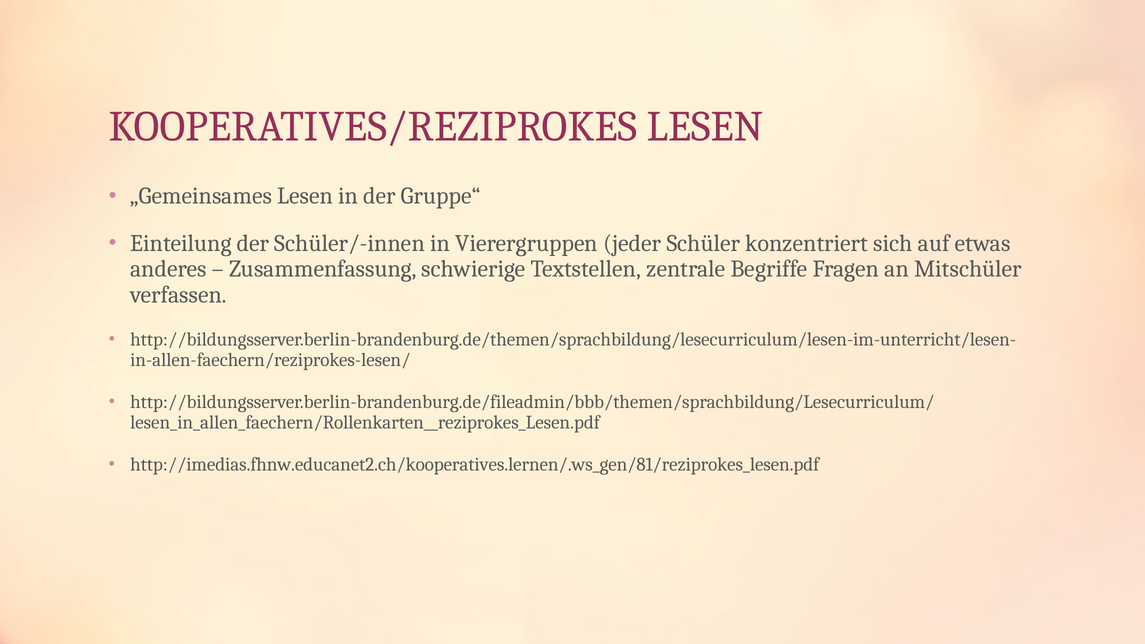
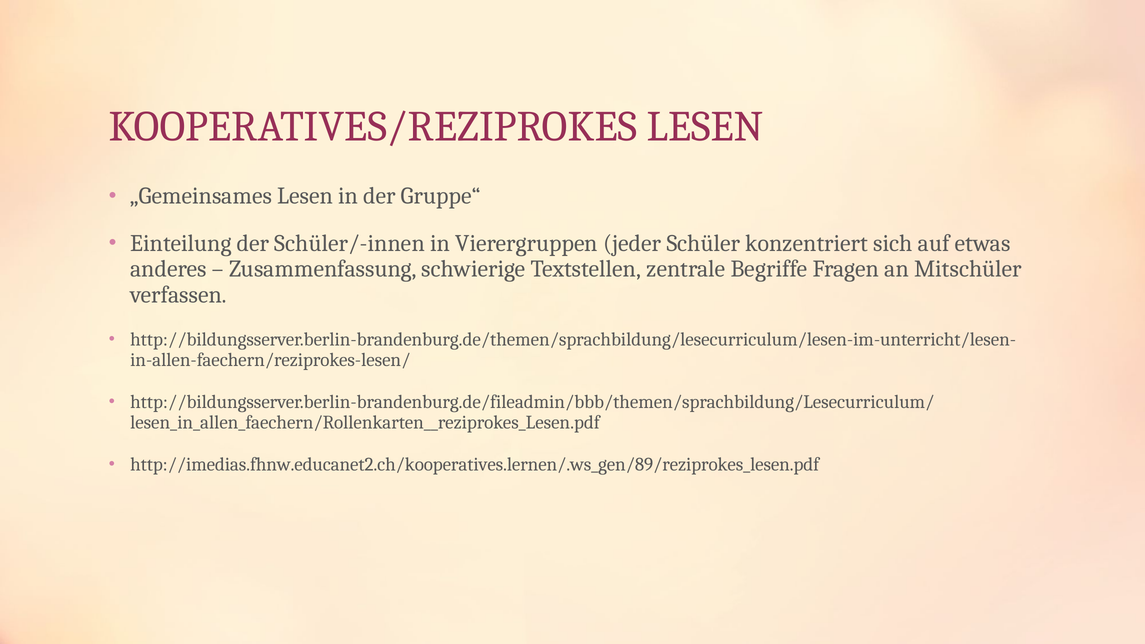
http://imedias.fhnw.educanet2.ch/kooperatives.lernen/.ws_gen/81/reziprokes_lesen.pdf: http://imedias.fhnw.educanet2.ch/kooperatives.lernen/.ws_gen/81/reziprokes_lesen.pdf -> http://imedias.fhnw.educanet2.ch/kooperatives.lernen/.ws_gen/89/reziprokes_lesen.pdf (475, 465)
